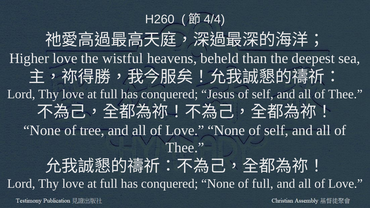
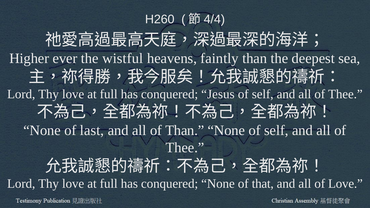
Higher love: love -> ever (65, 58)
beheld: beheld -> faintly (220, 58)
tree: tree -> last (92, 130)
Love: Love -> Than (185, 130)
of full: full -> that (263, 184)
